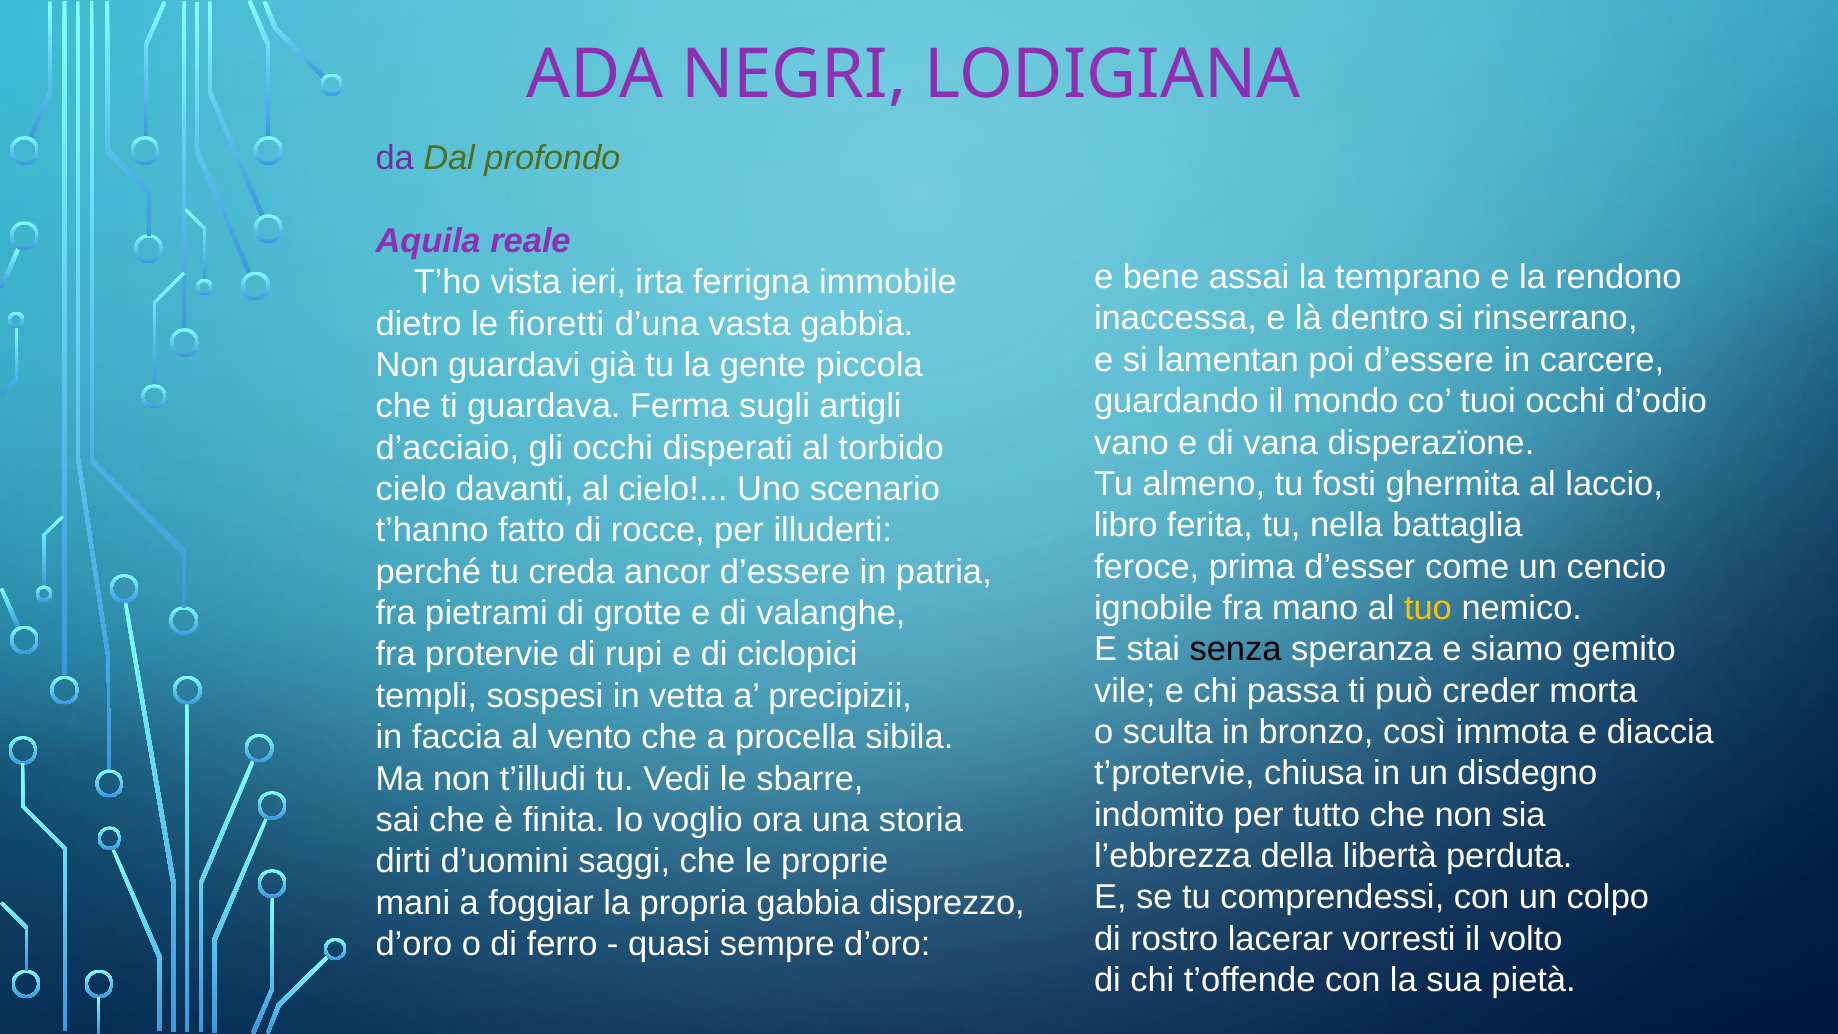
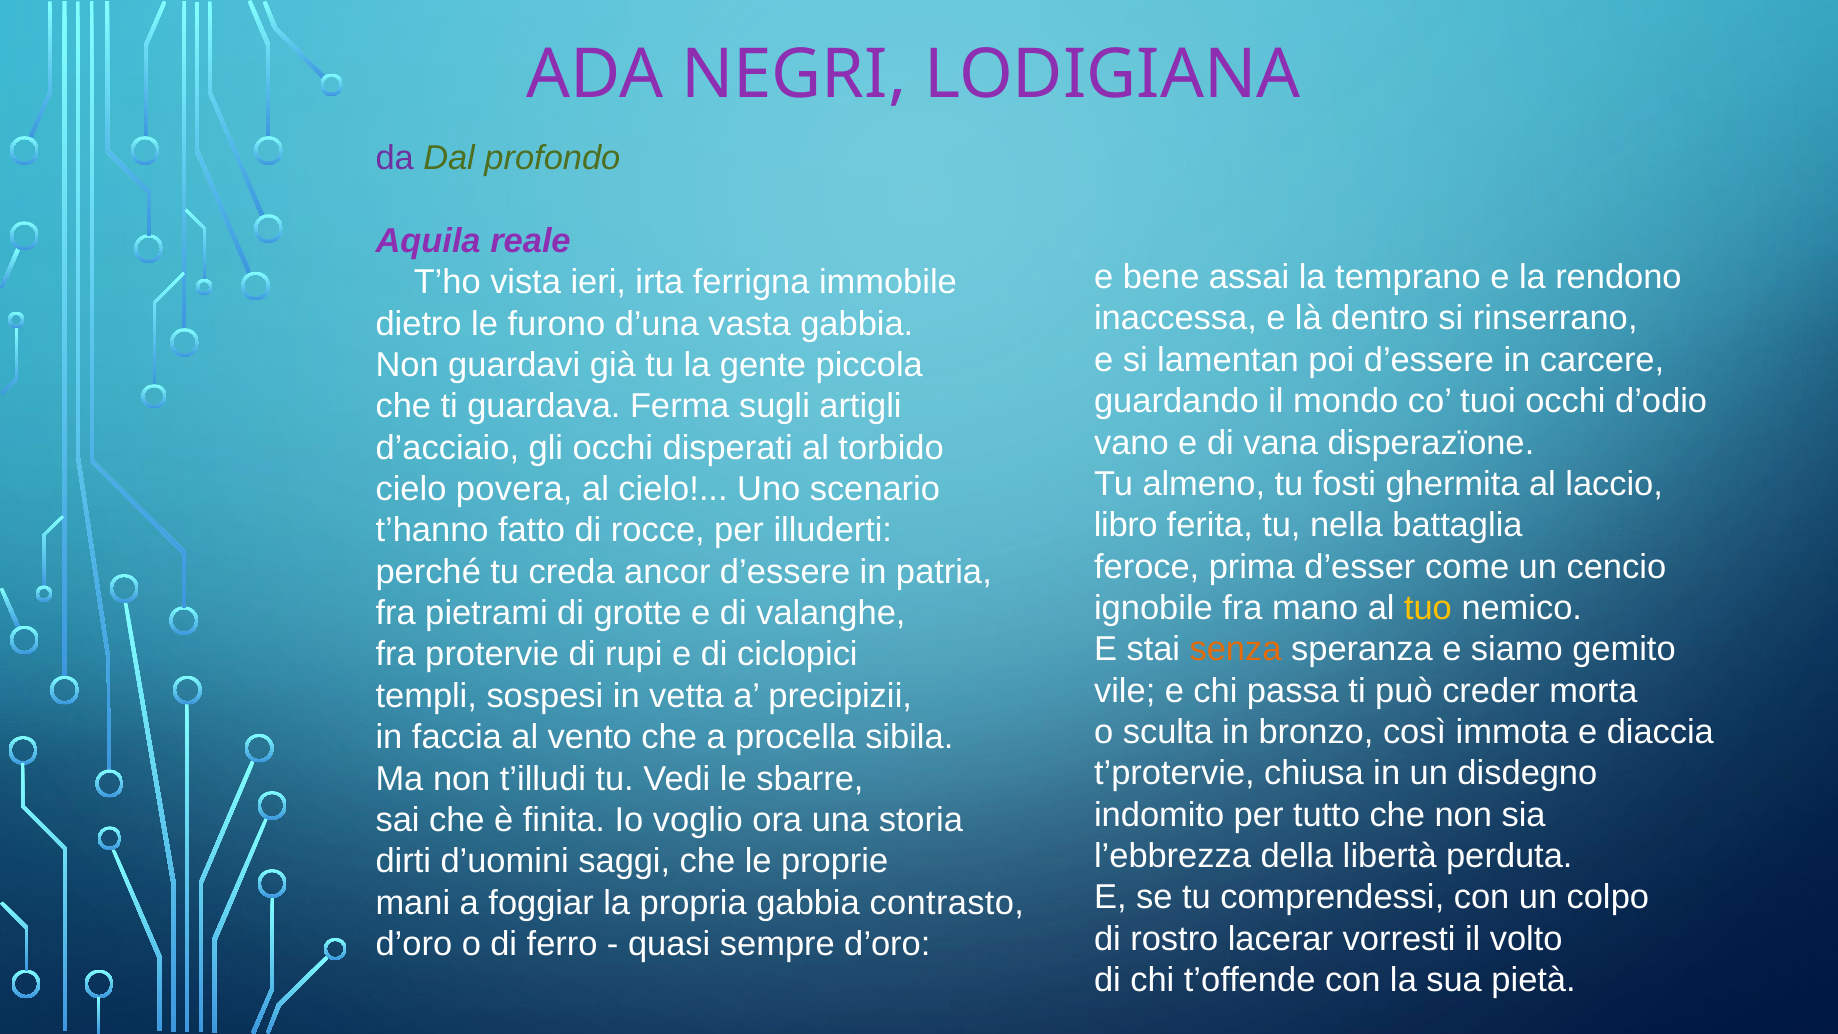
fioretti: fioretti -> furono (556, 324)
davanti: davanti -> povera (514, 489)
senza colour: black -> orange (1236, 649)
disprezzo: disprezzo -> contrasto (947, 903)
